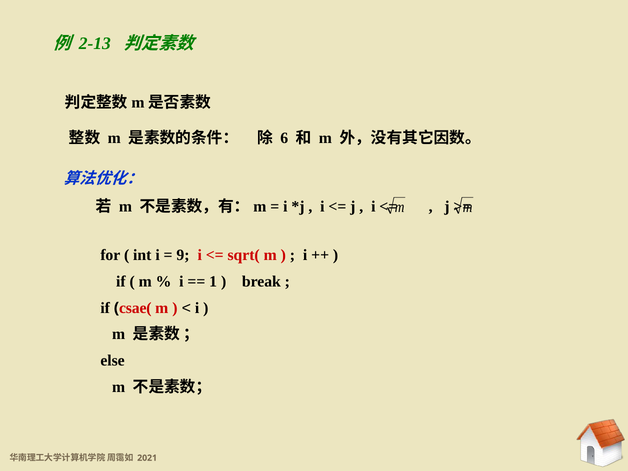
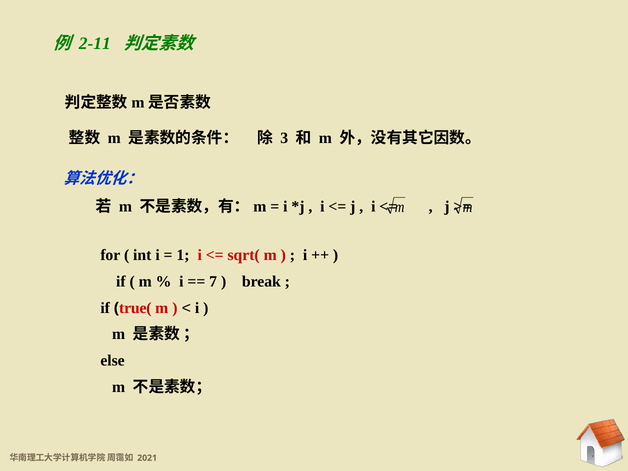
2-13: 2-13 -> 2-11 (95, 44)
6: 6 -> 3 (284, 138)
9: 9 -> 1 (183, 255)
1: 1 -> 7 (213, 281)
csae(: csae( -> true( (135, 308)
